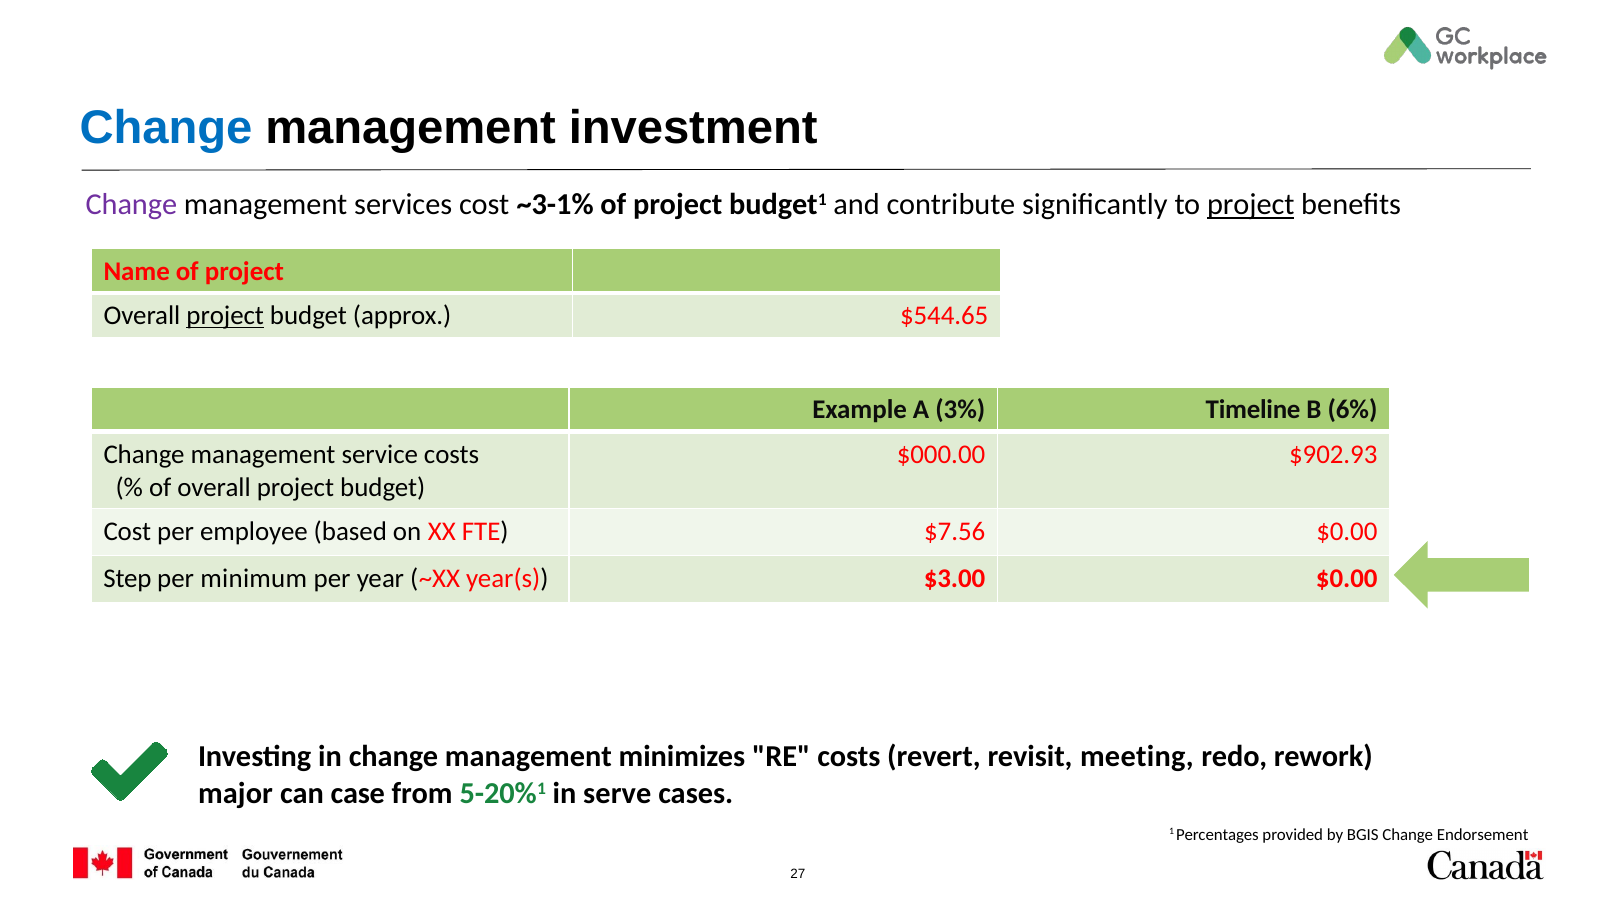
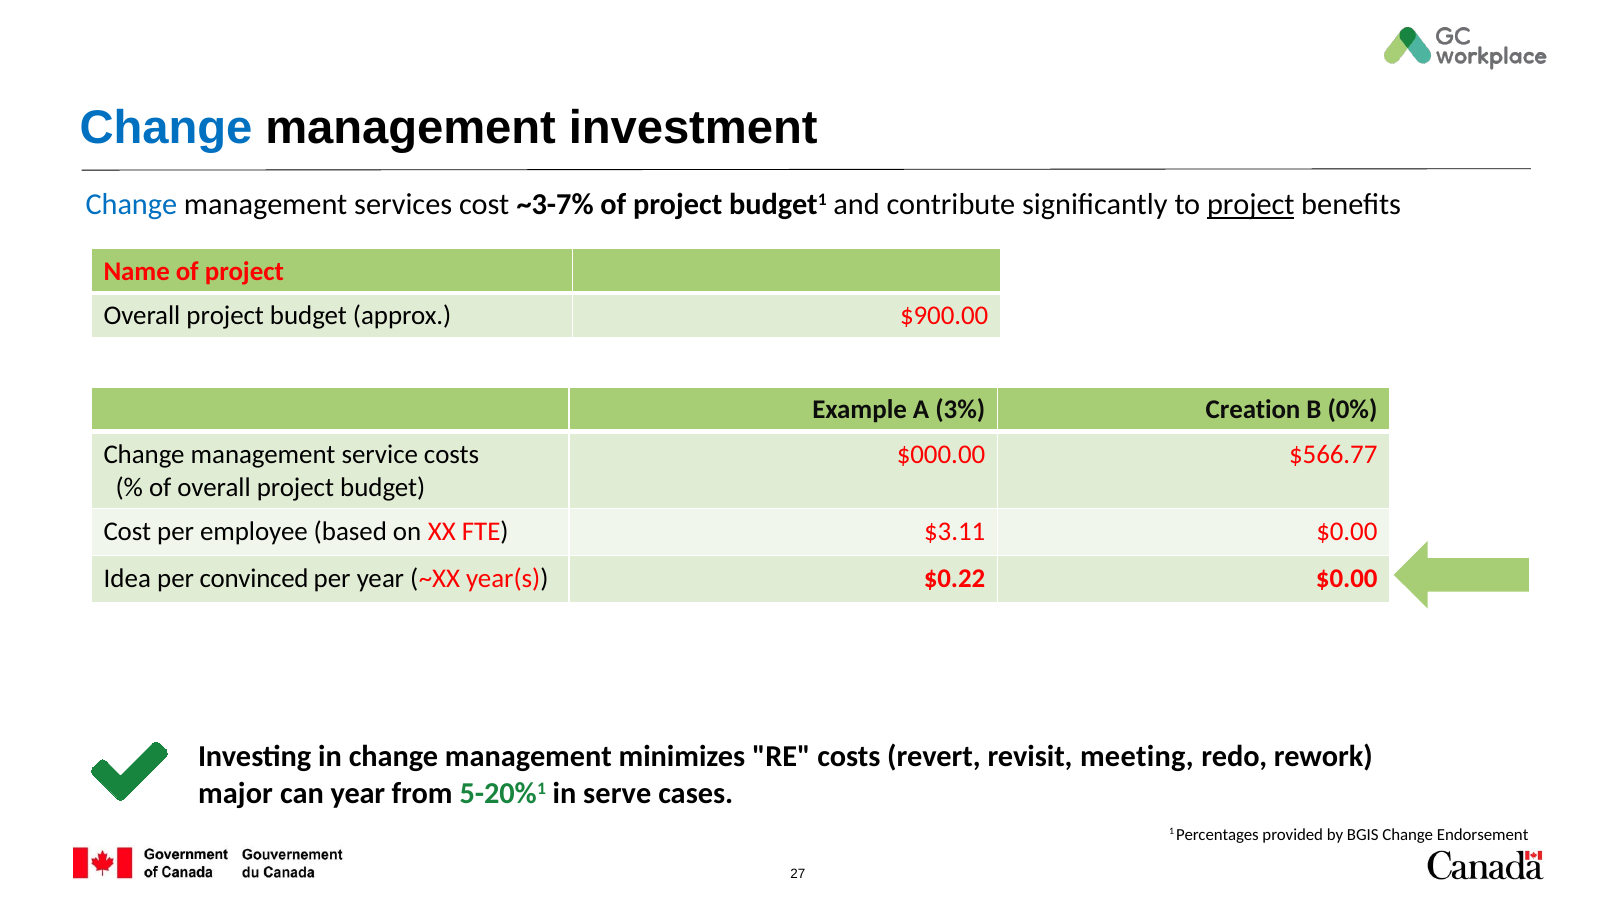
Change colour: purple -> blue (131, 205)
~3-1%: ~3-1% -> ~3-7% (555, 205)
project underline: present -> none (225, 316)
$544.65: $544.65 -> $900.00 (944, 316)
Timeline: Timeline -> Creation (1253, 410)
6%: 6% -> 0% (1352, 410)
$902.93: $902.93 -> $566.77 (1333, 455)
$7.56: $7.56 -> $3.11 (955, 531)
Step: Step -> Idea (127, 578)
minimum: minimum -> convinced (254, 578)
$3.00: $3.00 -> $0.22 (955, 578)
can case: case -> year (358, 793)
